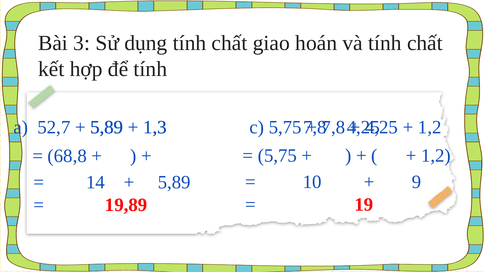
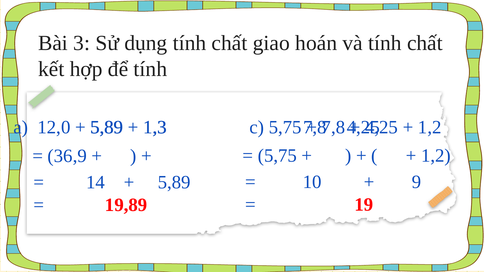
52,7: 52,7 -> 12,0 (54, 127)
68,8: 68,8 -> 36,9 (67, 156)
